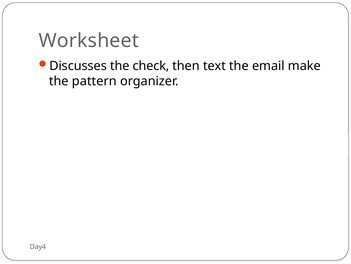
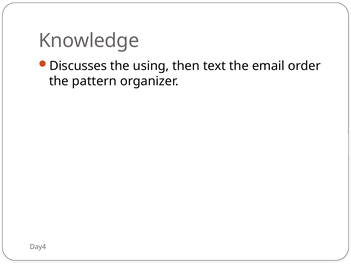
Worksheet: Worksheet -> Knowledge (89, 41)
check: check -> using (151, 66)
make: make -> order (304, 66)
